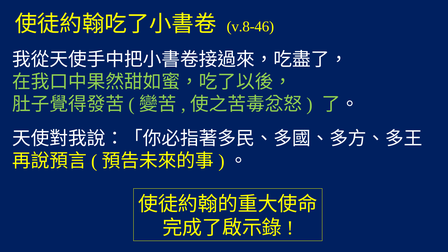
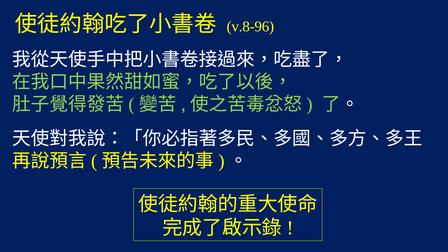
v.8-46: v.8-46 -> v.8-96 (250, 26)
